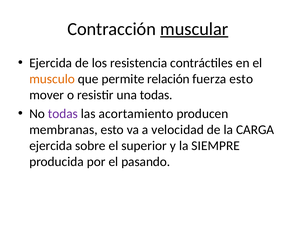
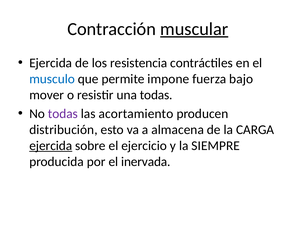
musculo colour: orange -> blue (52, 79)
relación: relación -> impone (168, 79)
fuerza esto: esto -> bajo (241, 79)
membranas: membranas -> distribución (63, 130)
velocidad: velocidad -> almacena (178, 130)
ejercida underline: none -> present (51, 146)
superior: superior -> ejercicio (144, 146)
pasando: pasando -> inervada (146, 162)
